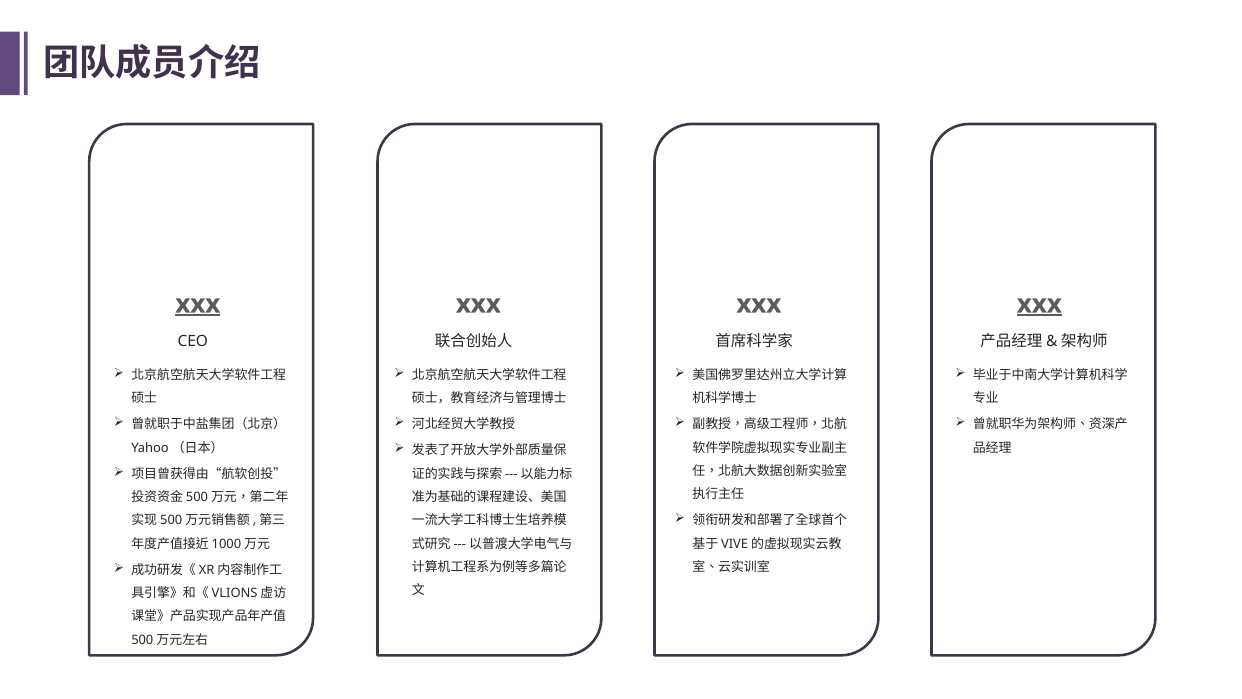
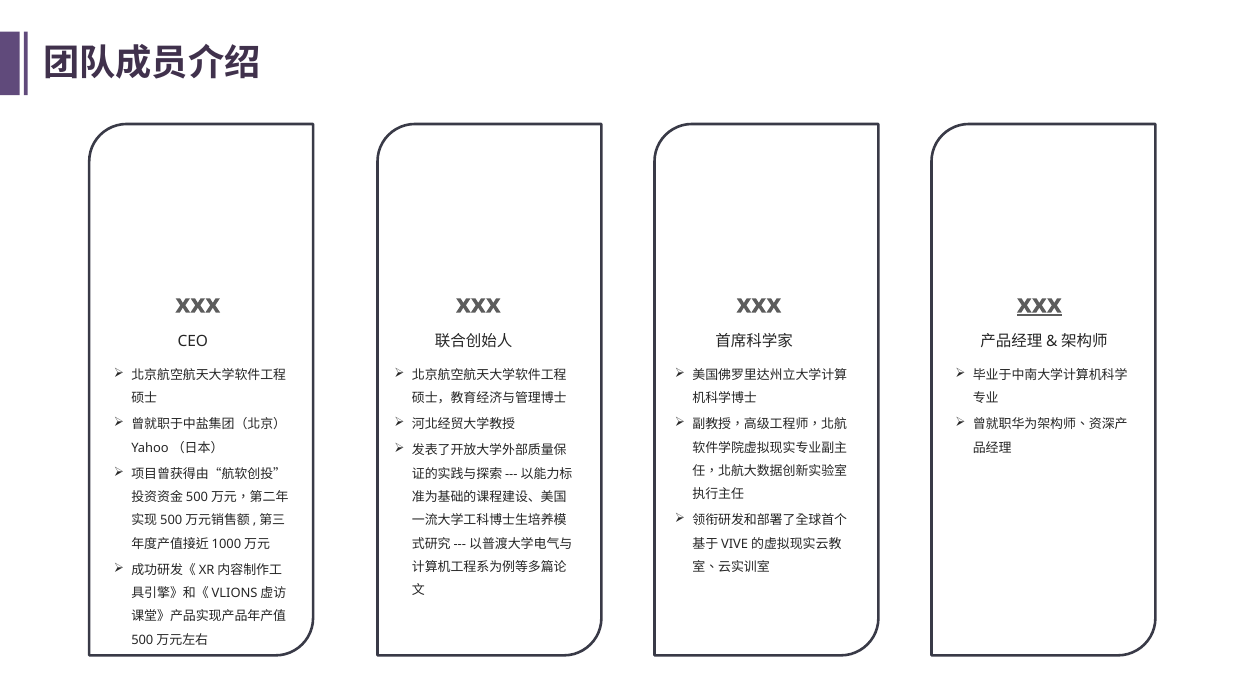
xxx underline: present -> none (198, 304)
